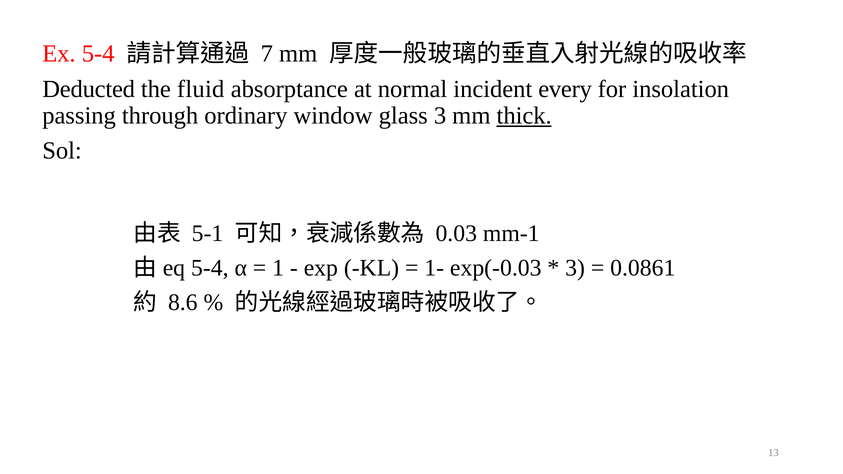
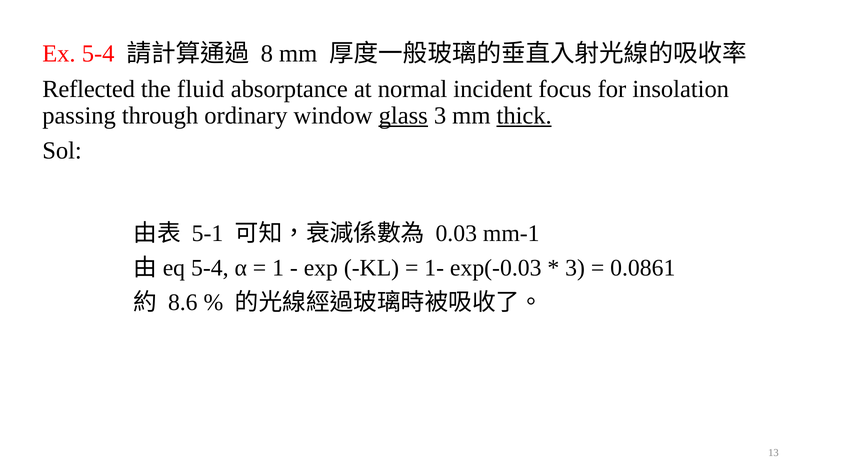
7: 7 -> 8 (267, 54)
Deducted: Deducted -> Reflected (89, 89)
every: every -> focus (565, 89)
glass underline: none -> present (403, 116)
